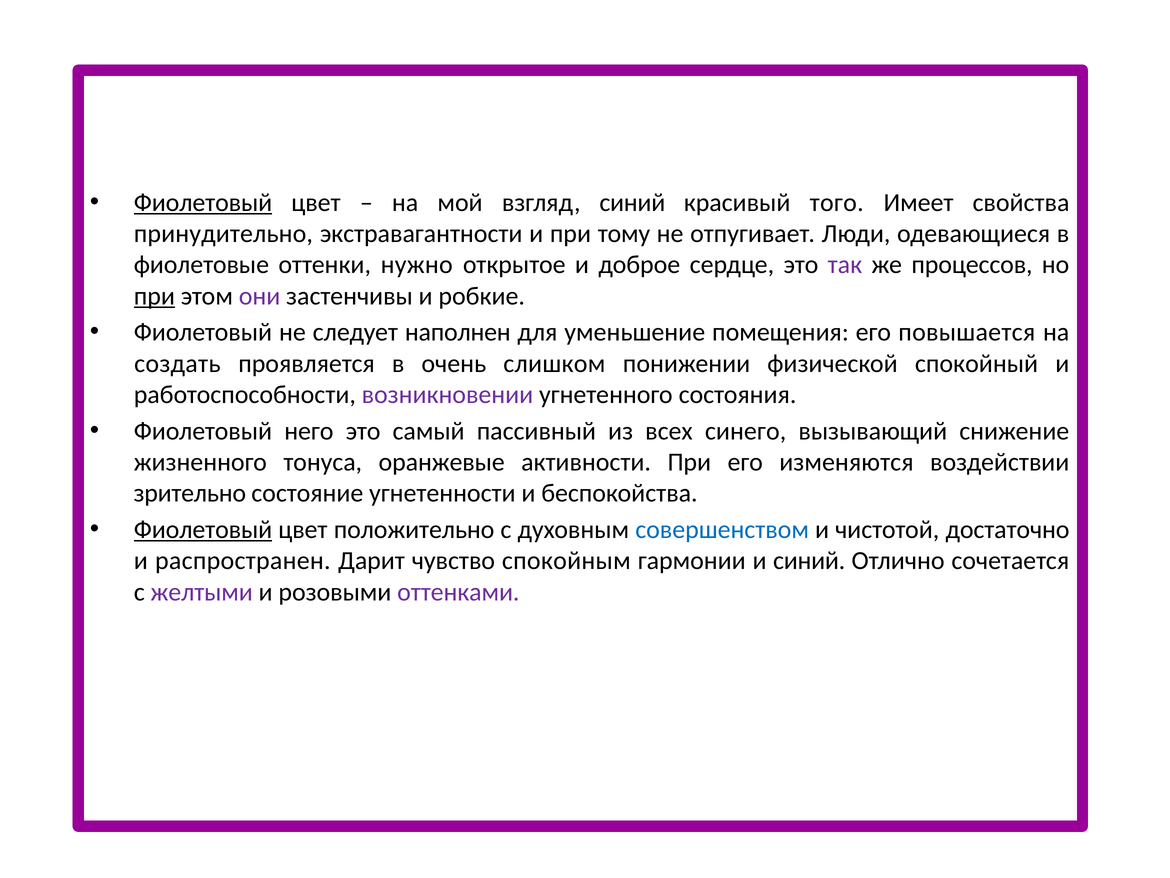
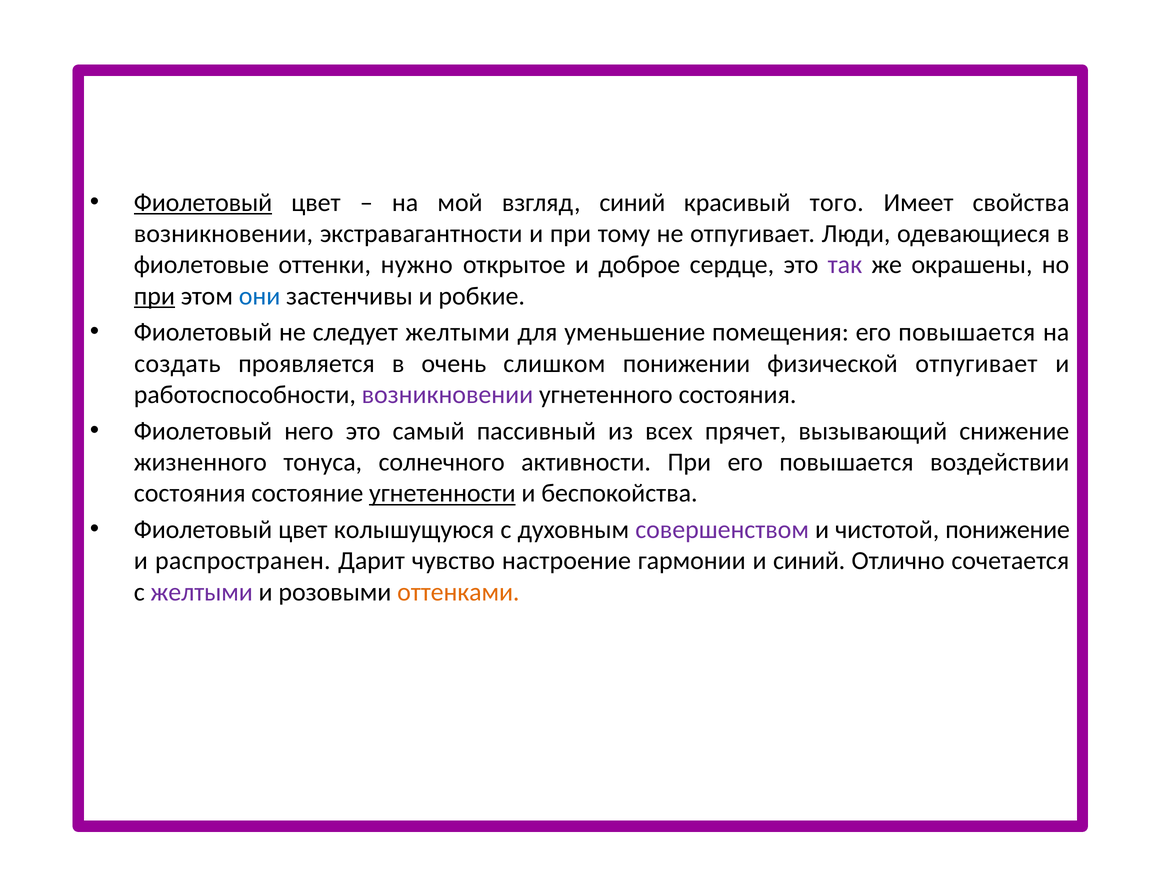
принудительно: принудительно -> возникновении (223, 234)
процессов: процессов -> окрашены (972, 265)
они colour: purple -> blue (260, 296)
следует наполнен: наполнен -> желтыми (458, 332)
физической спокойный: спокойный -> отпугивает (976, 363)
синего: синего -> прячет (746, 431)
оранжевые: оранжевые -> солнечного (442, 462)
При его изменяются: изменяются -> повышается (846, 462)
зрительно: зрительно -> состояния (190, 493)
угнетенности underline: none -> present (442, 493)
Фиолетовый underline: present -> none (203, 529)
положительно: положительно -> колышущуюся (414, 529)
совершенством colour: blue -> purple (722, 529)
достаточно: достаточно -> понижение (1008, 529)
спокойным: спокойным -> настроение (566, 561)
оттенками colour: purple -> orange (458, 592)
